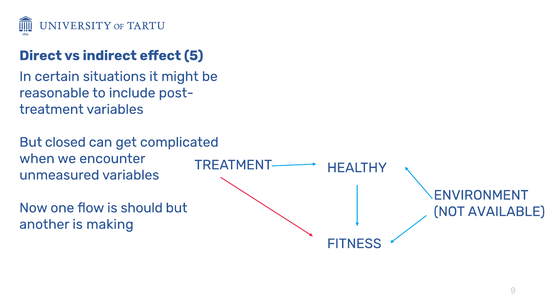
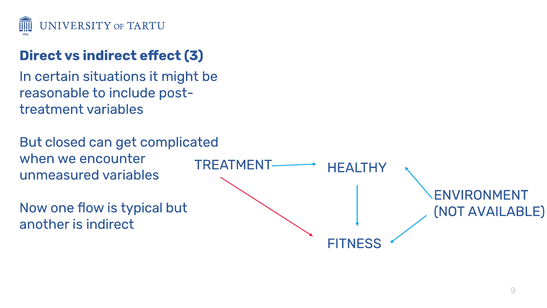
5: 5 -> 3 (194, 56)
should: should -> typical (142, 208)
is making: making -> indirect (110, 224)
